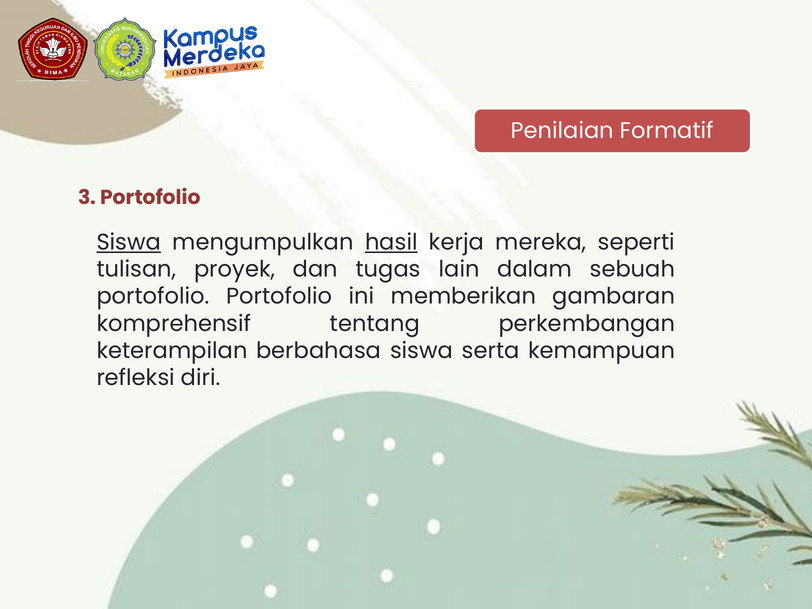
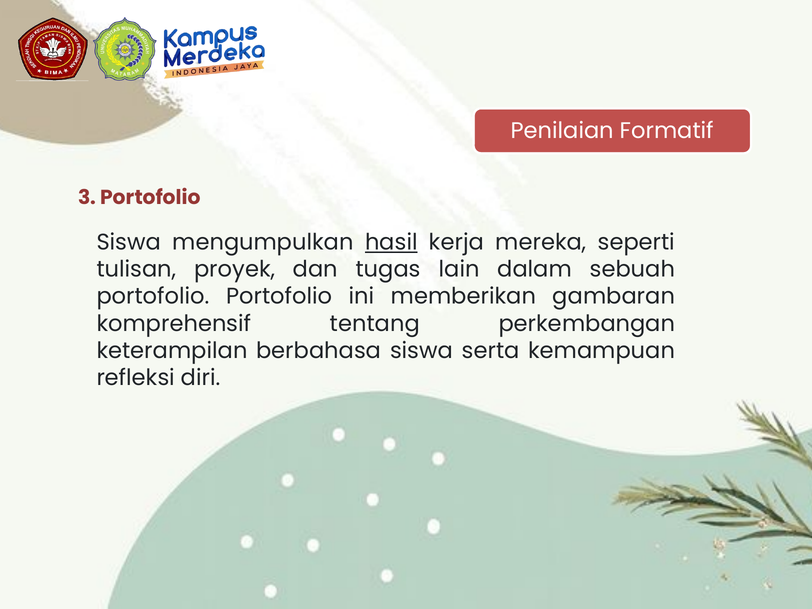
Siswa underline: present -> none (129, 242)
